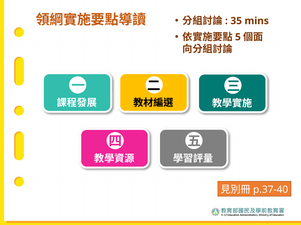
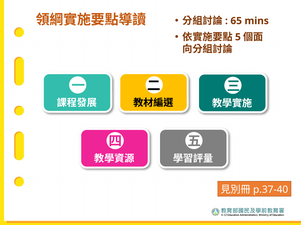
35: 35 -> 65 (236, 21)
